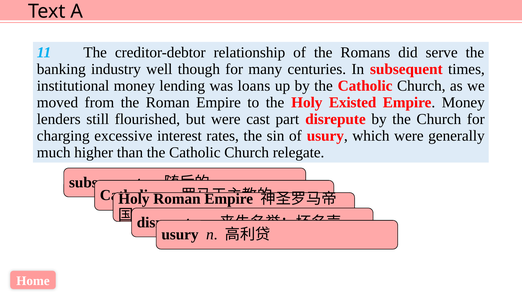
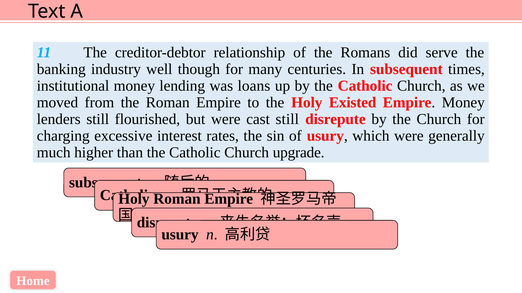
cast part: part -> still (287, 119)
relegate: relegate -> upgrade (299, 153)
